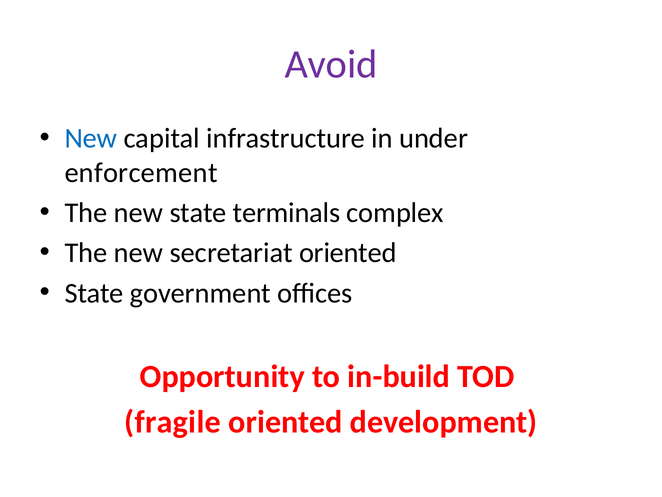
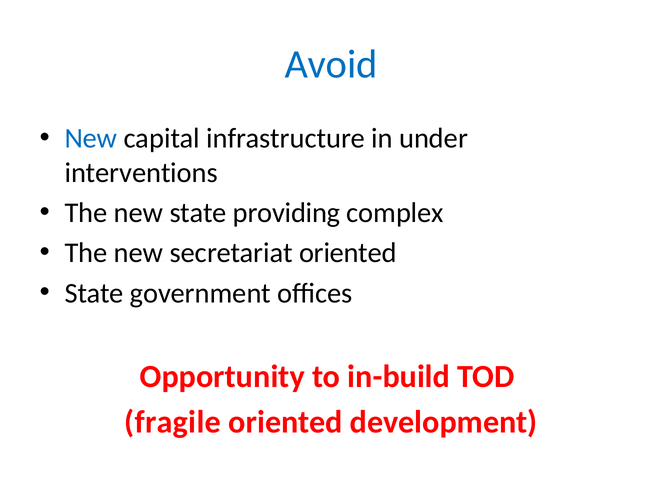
Avoid colour: purple -> blue (331, 64)
enforcement: enforcement -> interventions (141, 172)
terminals: terminals -> providing (287, 213)
